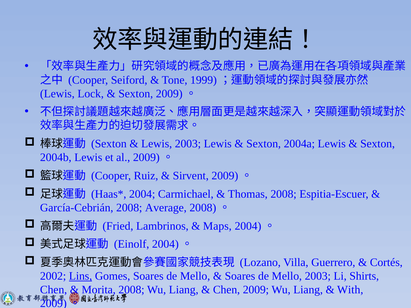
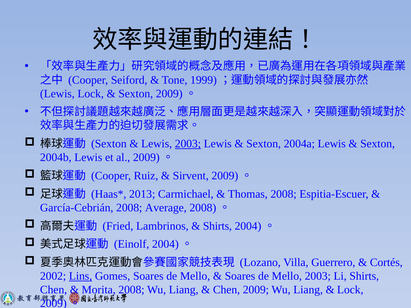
2003 underline: none -> present (188, 144)
2004: 2004 -> 2013 (142, 194)
Maps: Maps -> Shirts (217, 226)
With: With -> Lock (350, 290)
